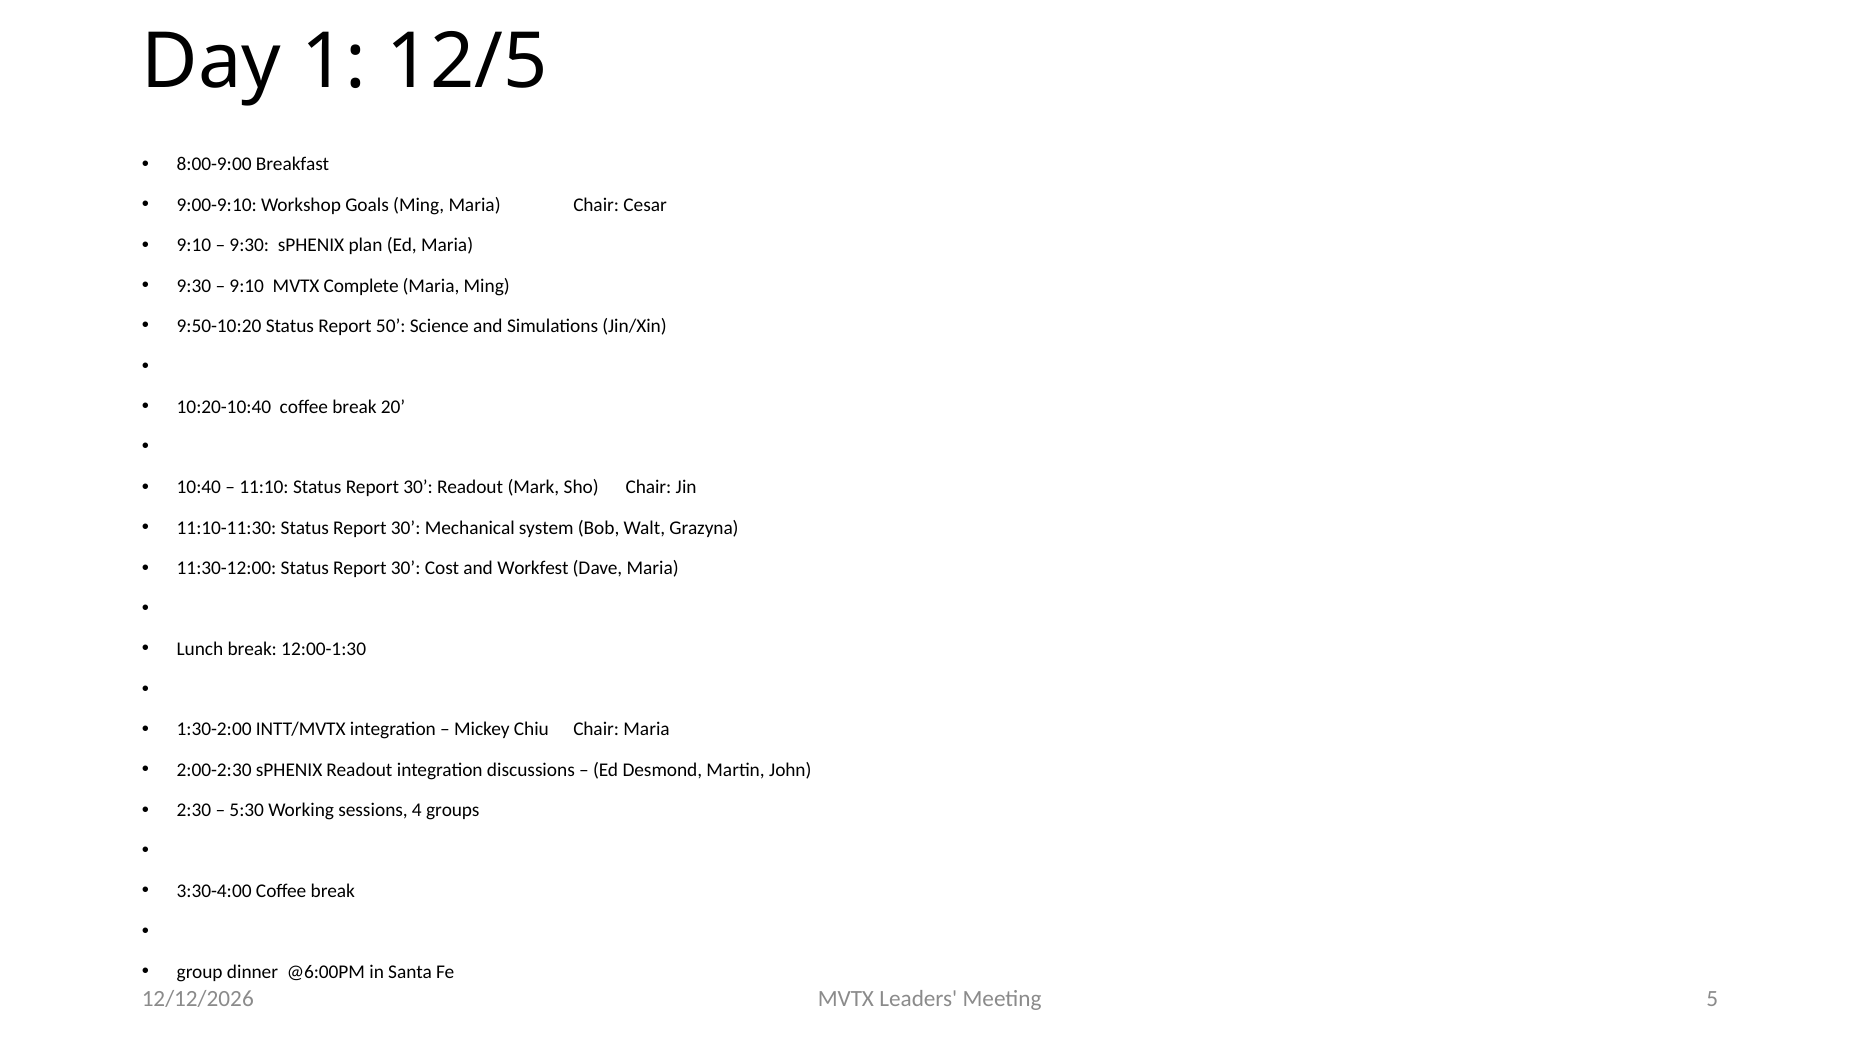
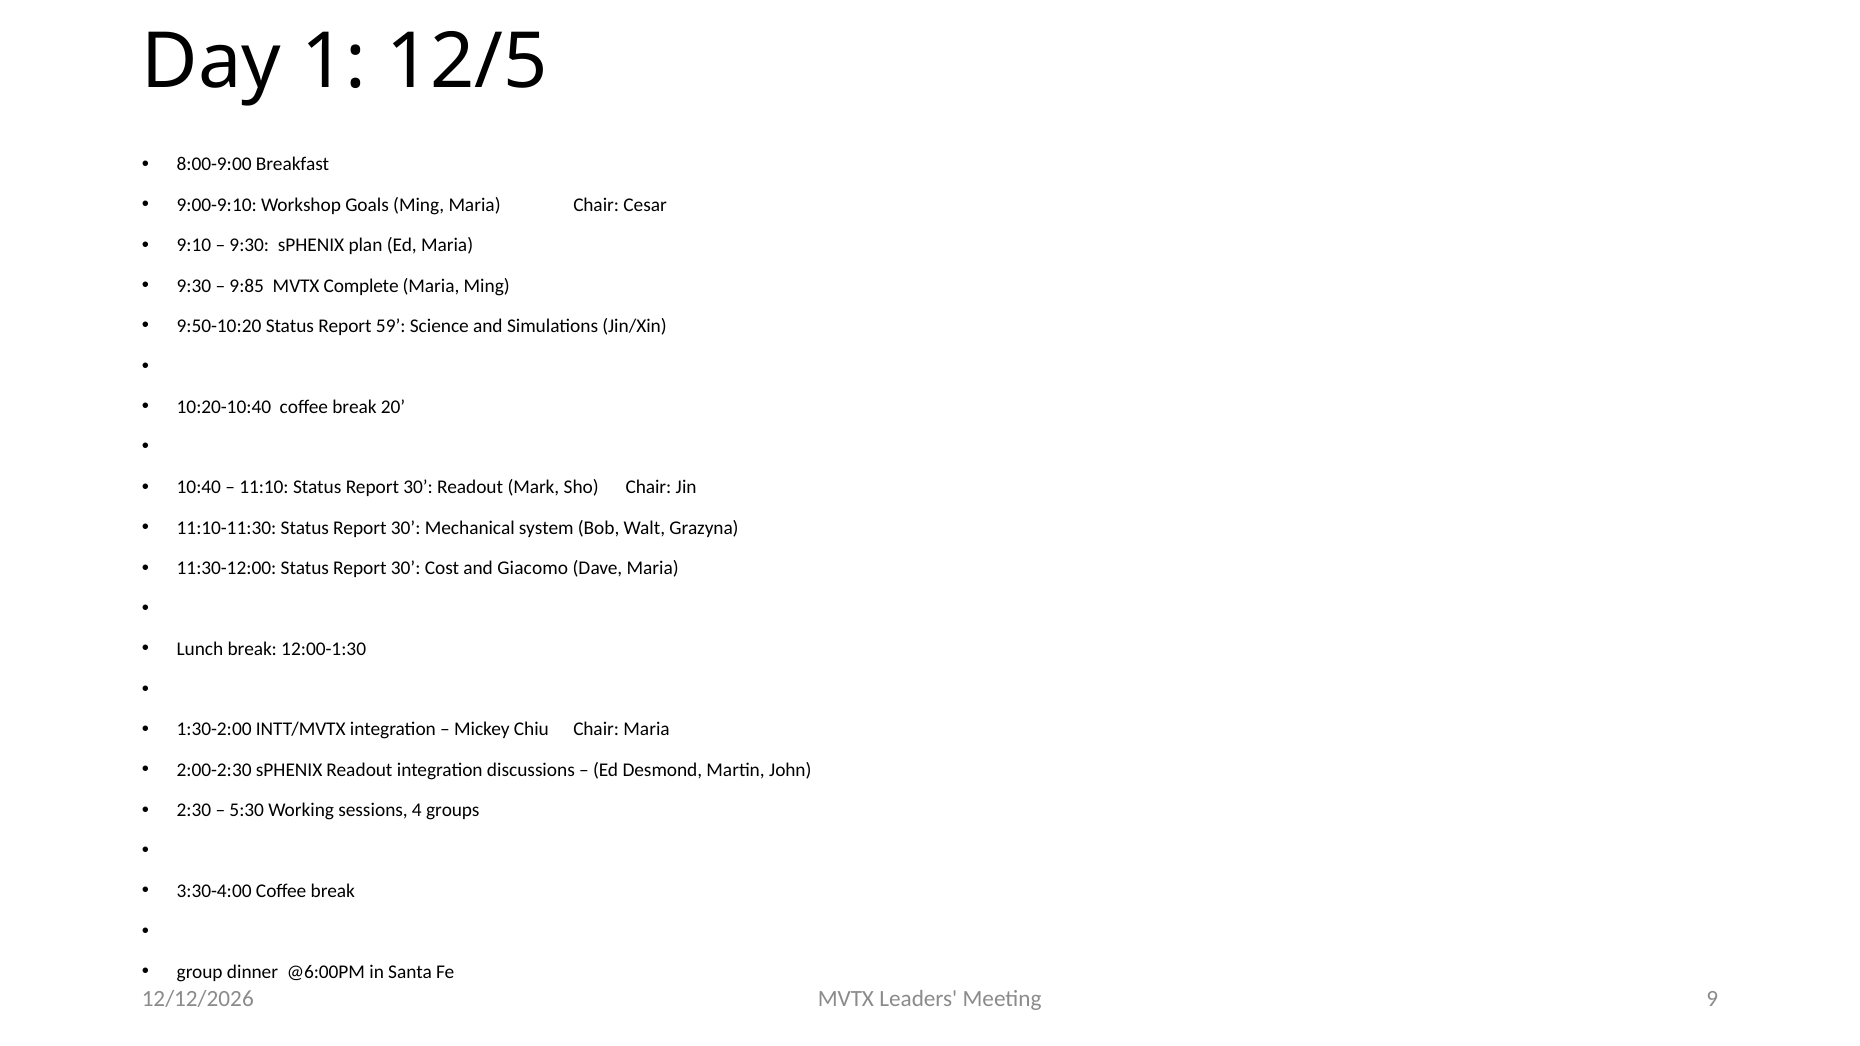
9:10: 9:10 -> 9:85 (247, 286)
50: 50 -> 59 (391, 326)
Workfest: Workfest -> Giacomo (533, 568)
5: 5 -> 9 (1712, 999)
